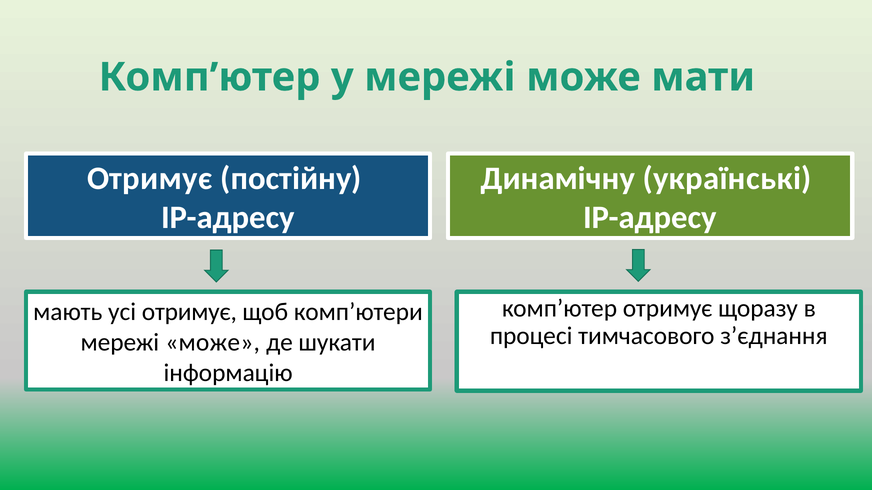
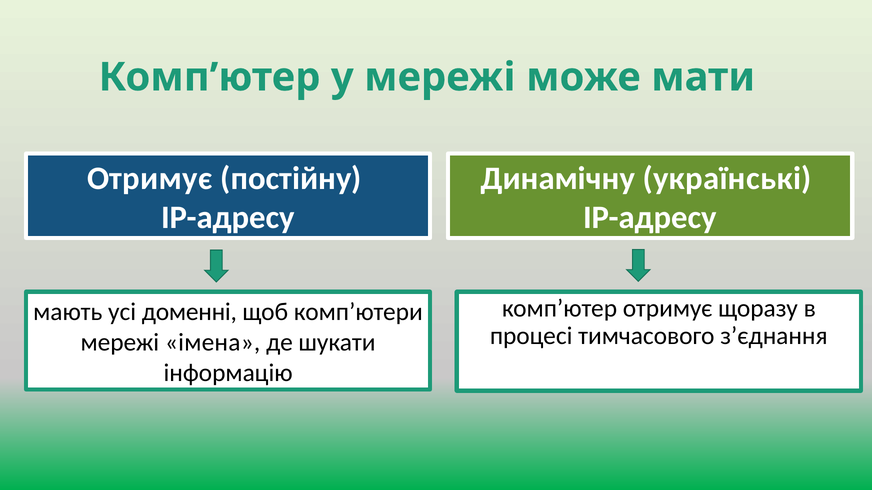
усі отримує: отримує -> доменні (189, 312)
може: може -> імена (213, 343)
